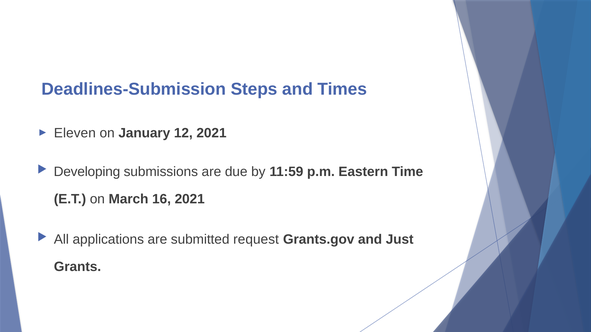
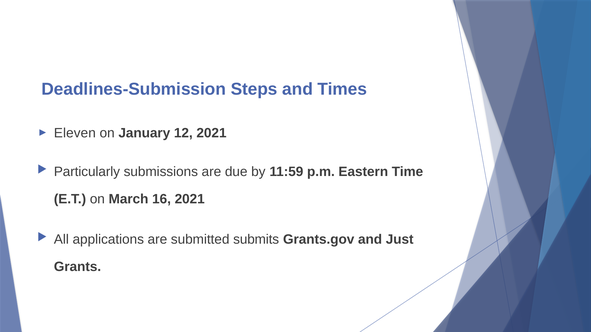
Developing: Developing -> Particularly (87, 172)
request: request -> submits (256, 240)
